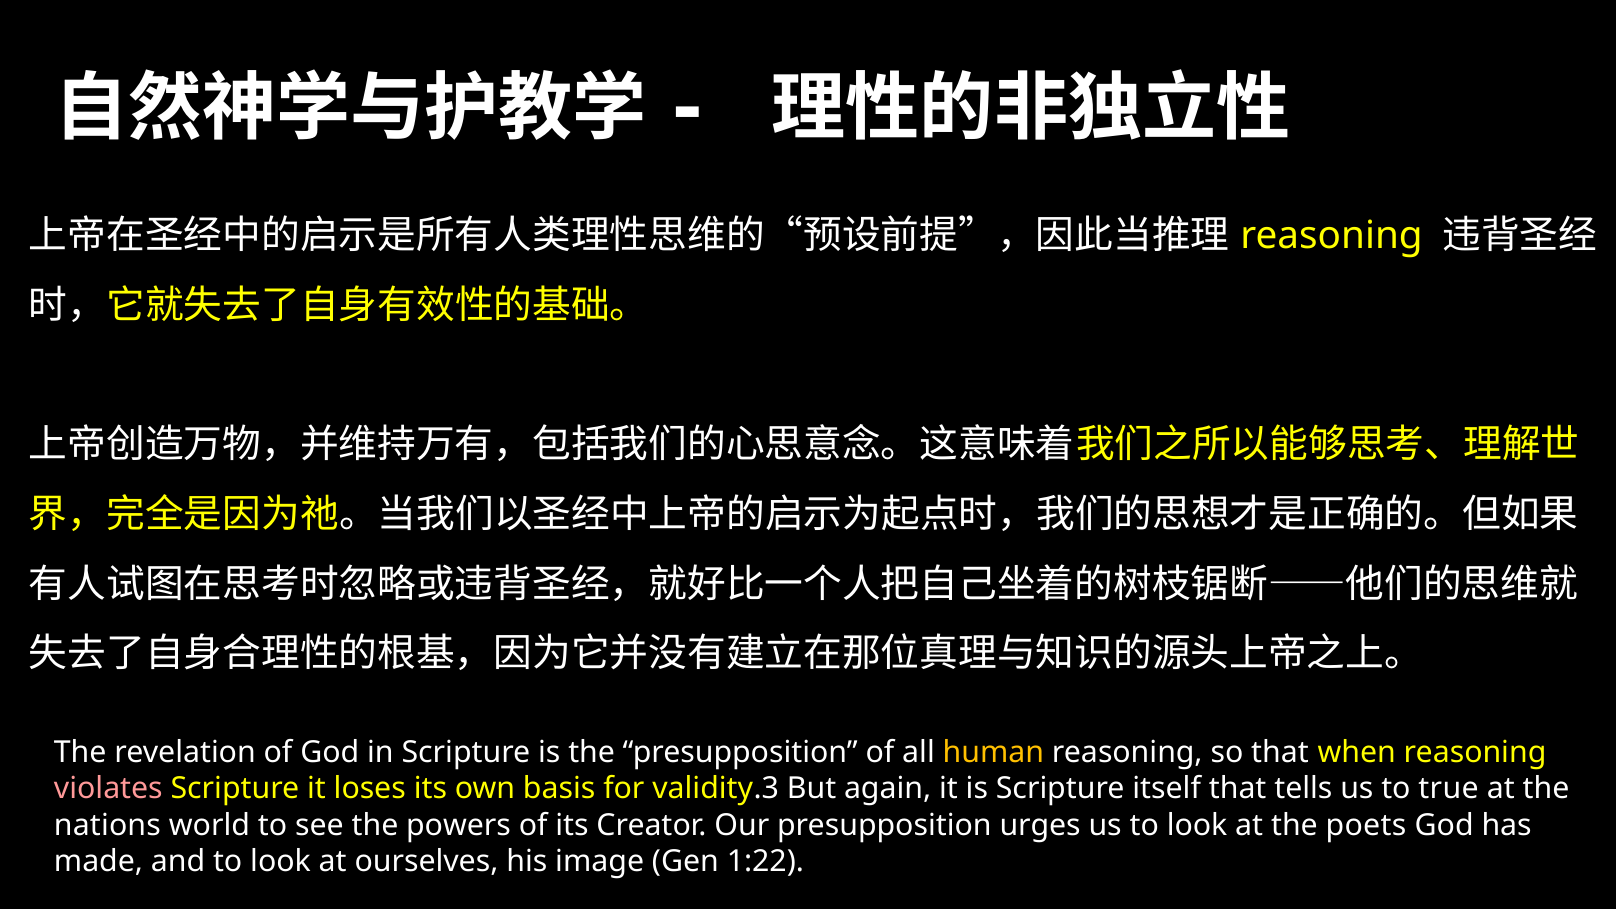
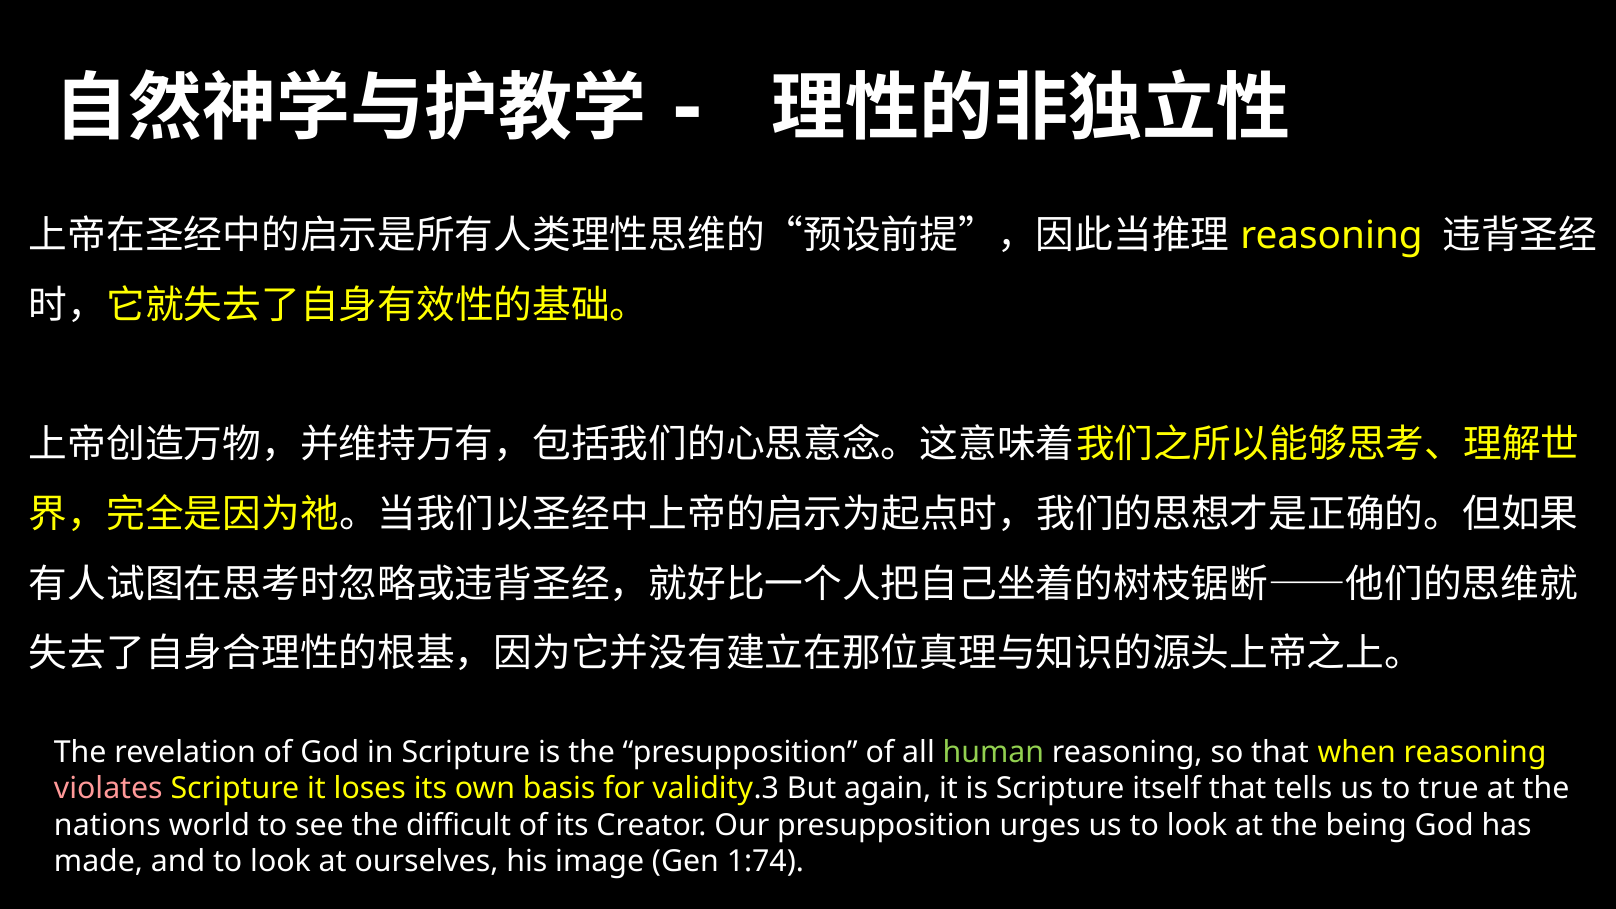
human colour: yellow -> light green (993, 752)
powers: powers -> difficult (459, 825)
poets: poets -> being (1366, 825)
1:22: 1:22 -> 1:74 (765, 861)
